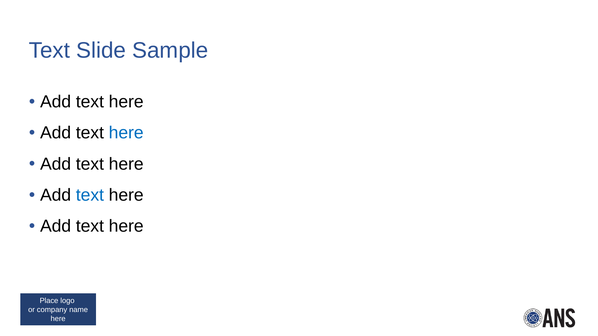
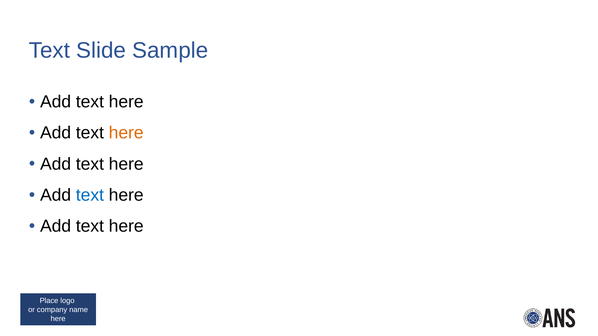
here colour: blue -> orange (126, 133)
